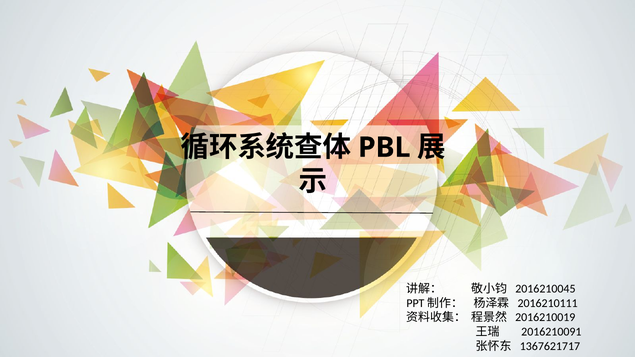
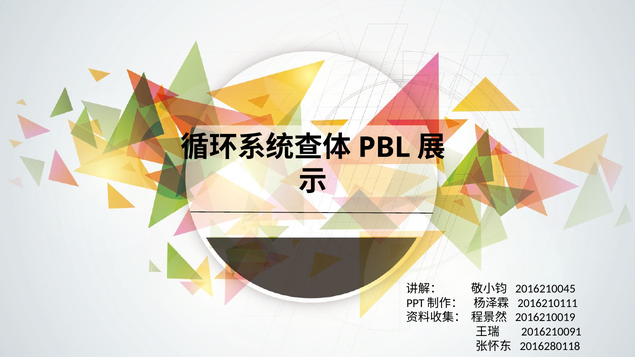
1367621717: 1367621717 -> 2016280118 (550, 346)
